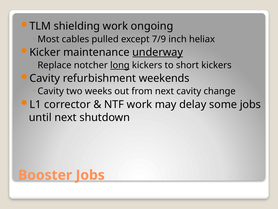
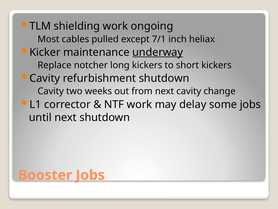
7/9: 7/9 -> 7/1 (159, 39)
long underline: present -> none (120, 65)
refurbishment weekends: weekends -> shutdown (164, 78)
